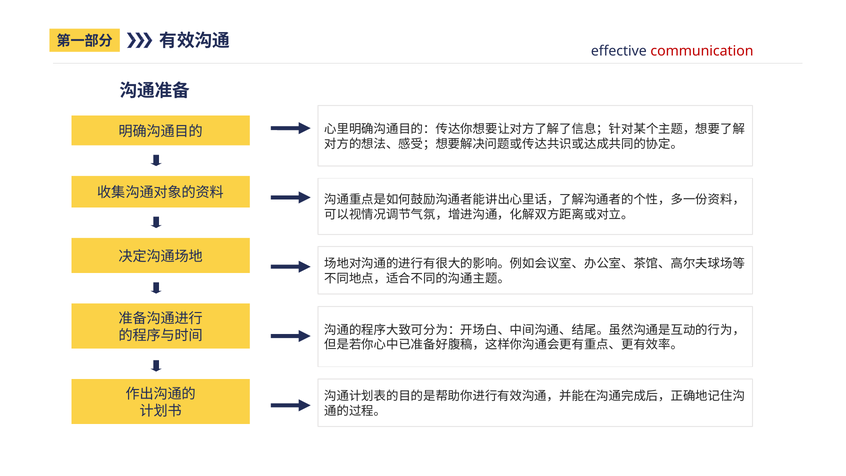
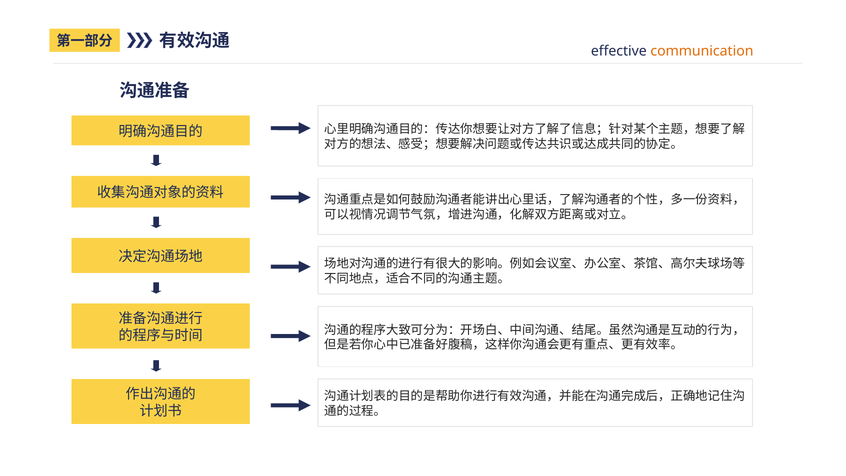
communication colour: red -> orange (702, 51)
